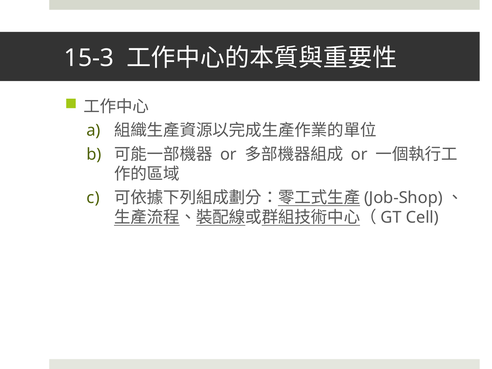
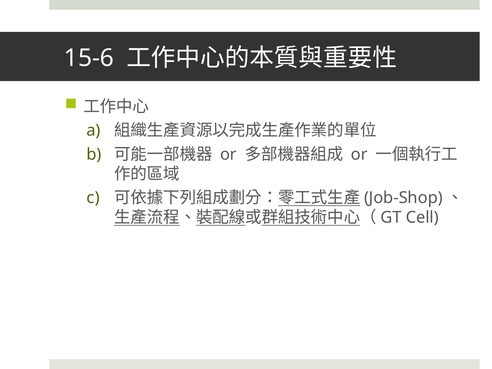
15-3: 15-3 -> 15-6 (89, 58)
